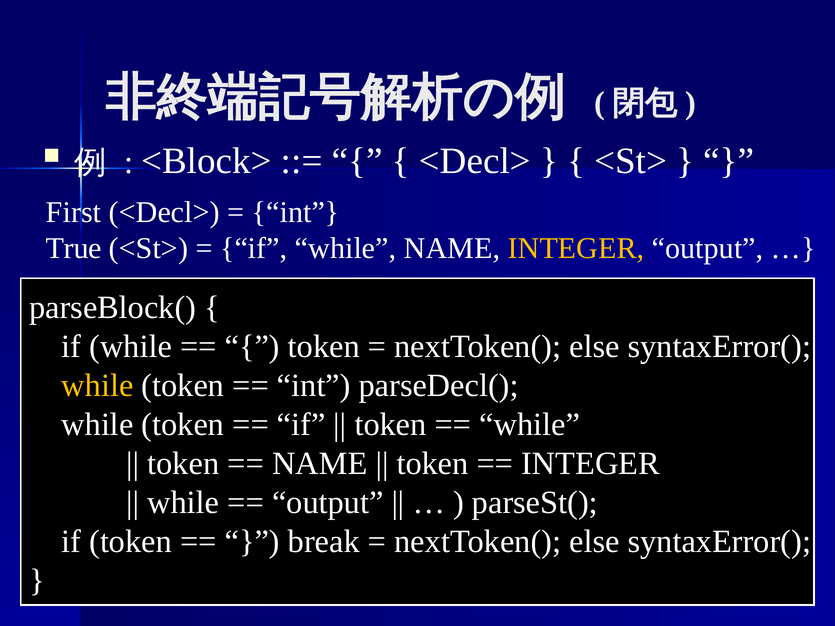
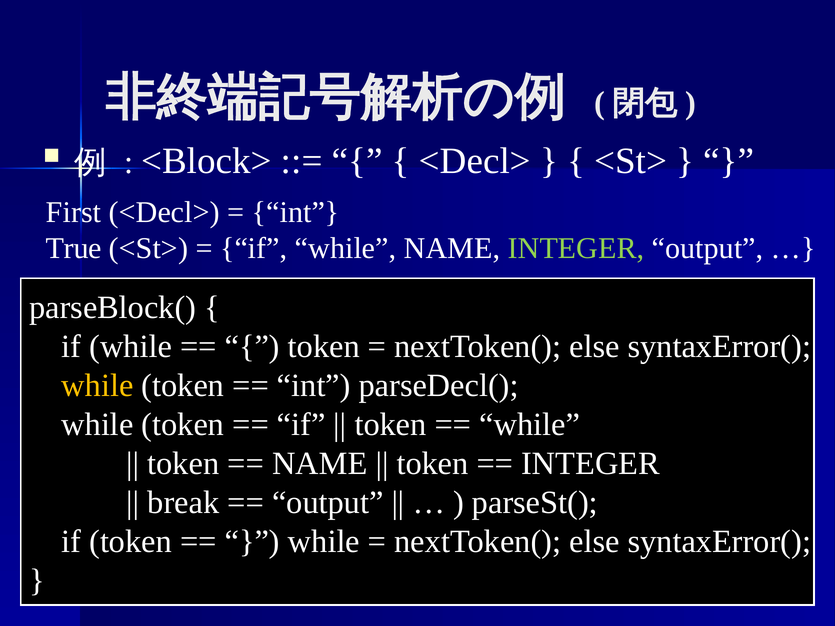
INTEGER colour: yellow -> light green (576, 248)
while: while -> break (183, 503)
break: break -> while (324, 542)
